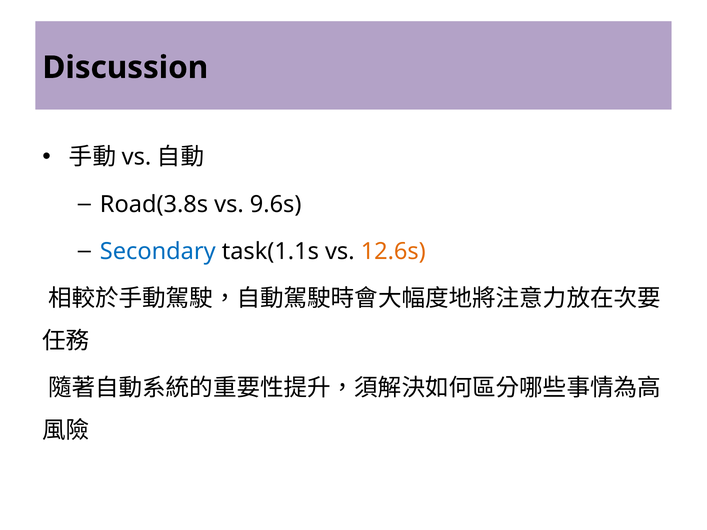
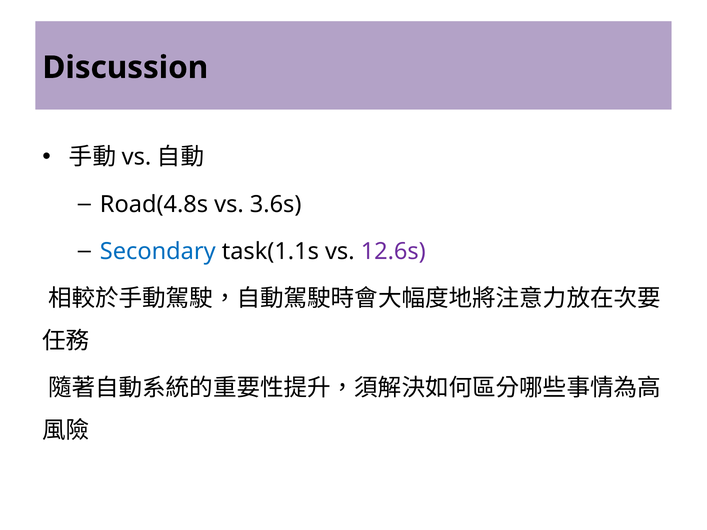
Road(3.8s: Road(3.8s -> Road(4.8s (154, 204)
9.6s: 9.6s -> 3.6s (276, 204)
12.6s colour: orange -> purple (393, 251)
